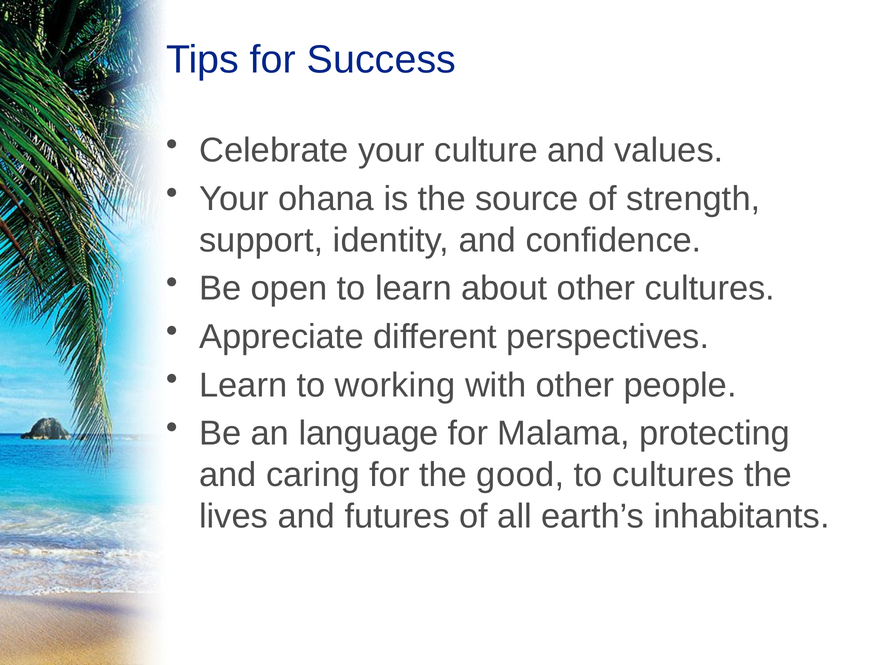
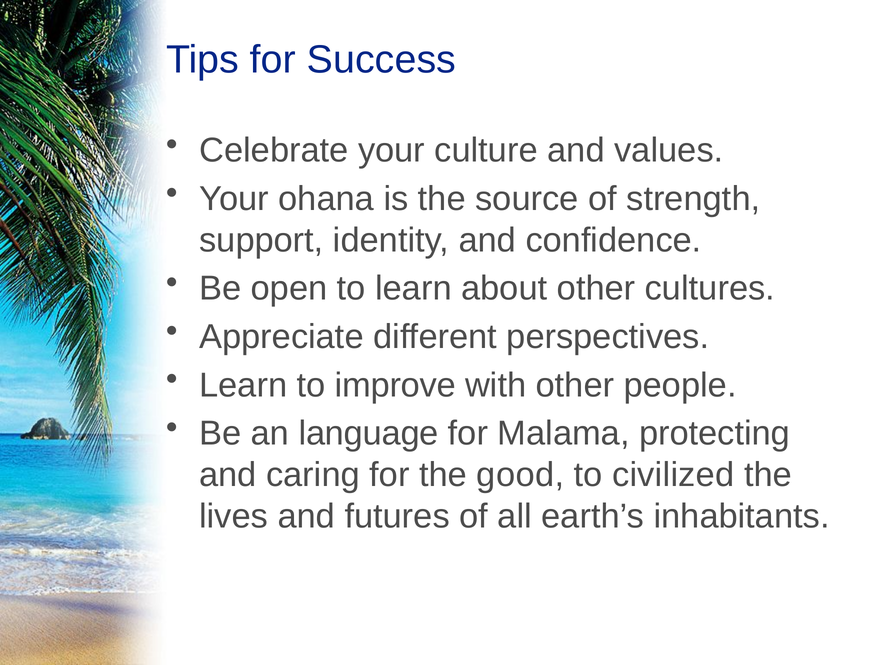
working: working -> improve (395, 385)
to cultures: cultures -> civilized (673, 475)
